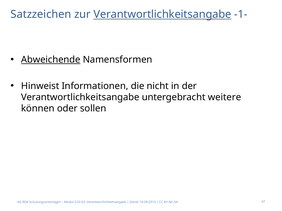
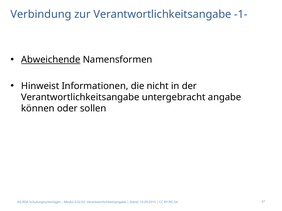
Satzzeichen: Satzzeichen -> Verbindung (41, 14)
Verantwortlichkeitsangabe underline: present -> none (162, 14)
weitere: weitere -> angabe (225, 97)
